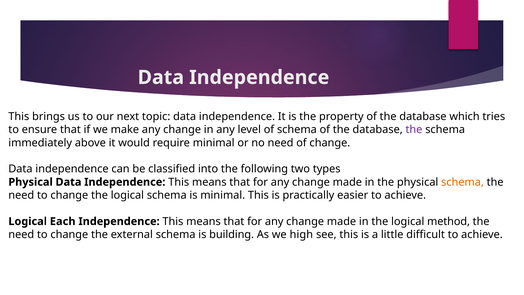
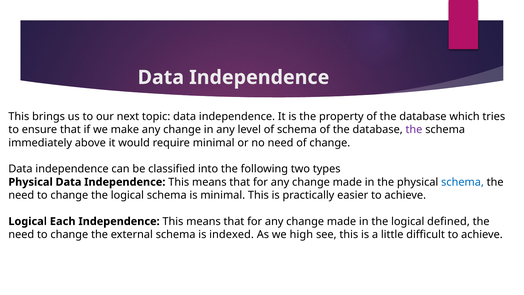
schema colour: orange -> blue (462, 182)
method: method -> defined (448, 221)
building: building -> indexed (232, 234)
